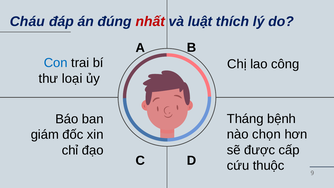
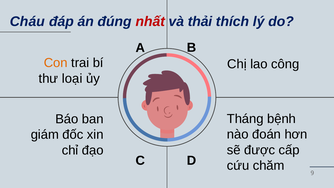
luật: luật -> thải (200, 22)
Con colour: blue -> orange (56, 63)
chọn: chọn -> đoán (267, 134)
thuộc: thuộc -> chăm (269, 166)
